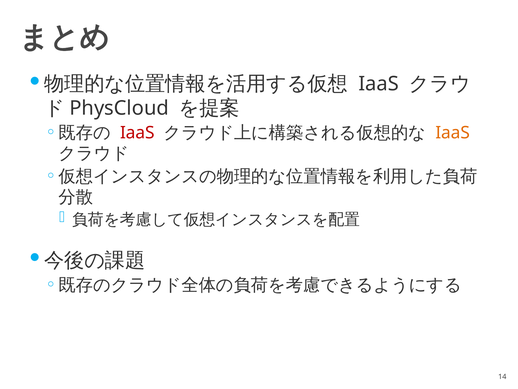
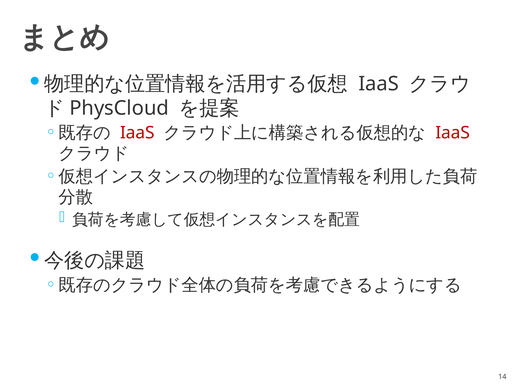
IaaS colour: orange -> red (453, 132)
